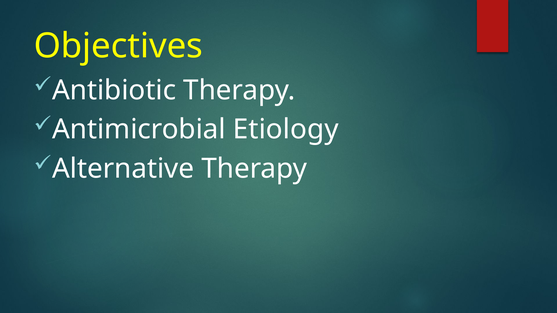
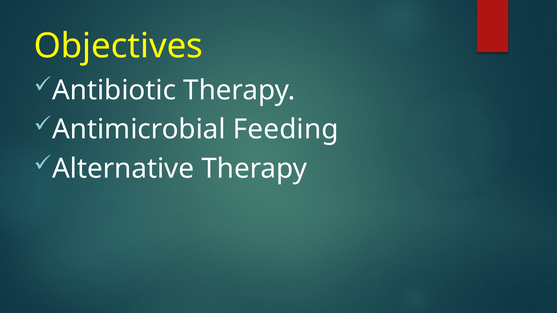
Etiology: Etiology -> Feeding (286, 130)
